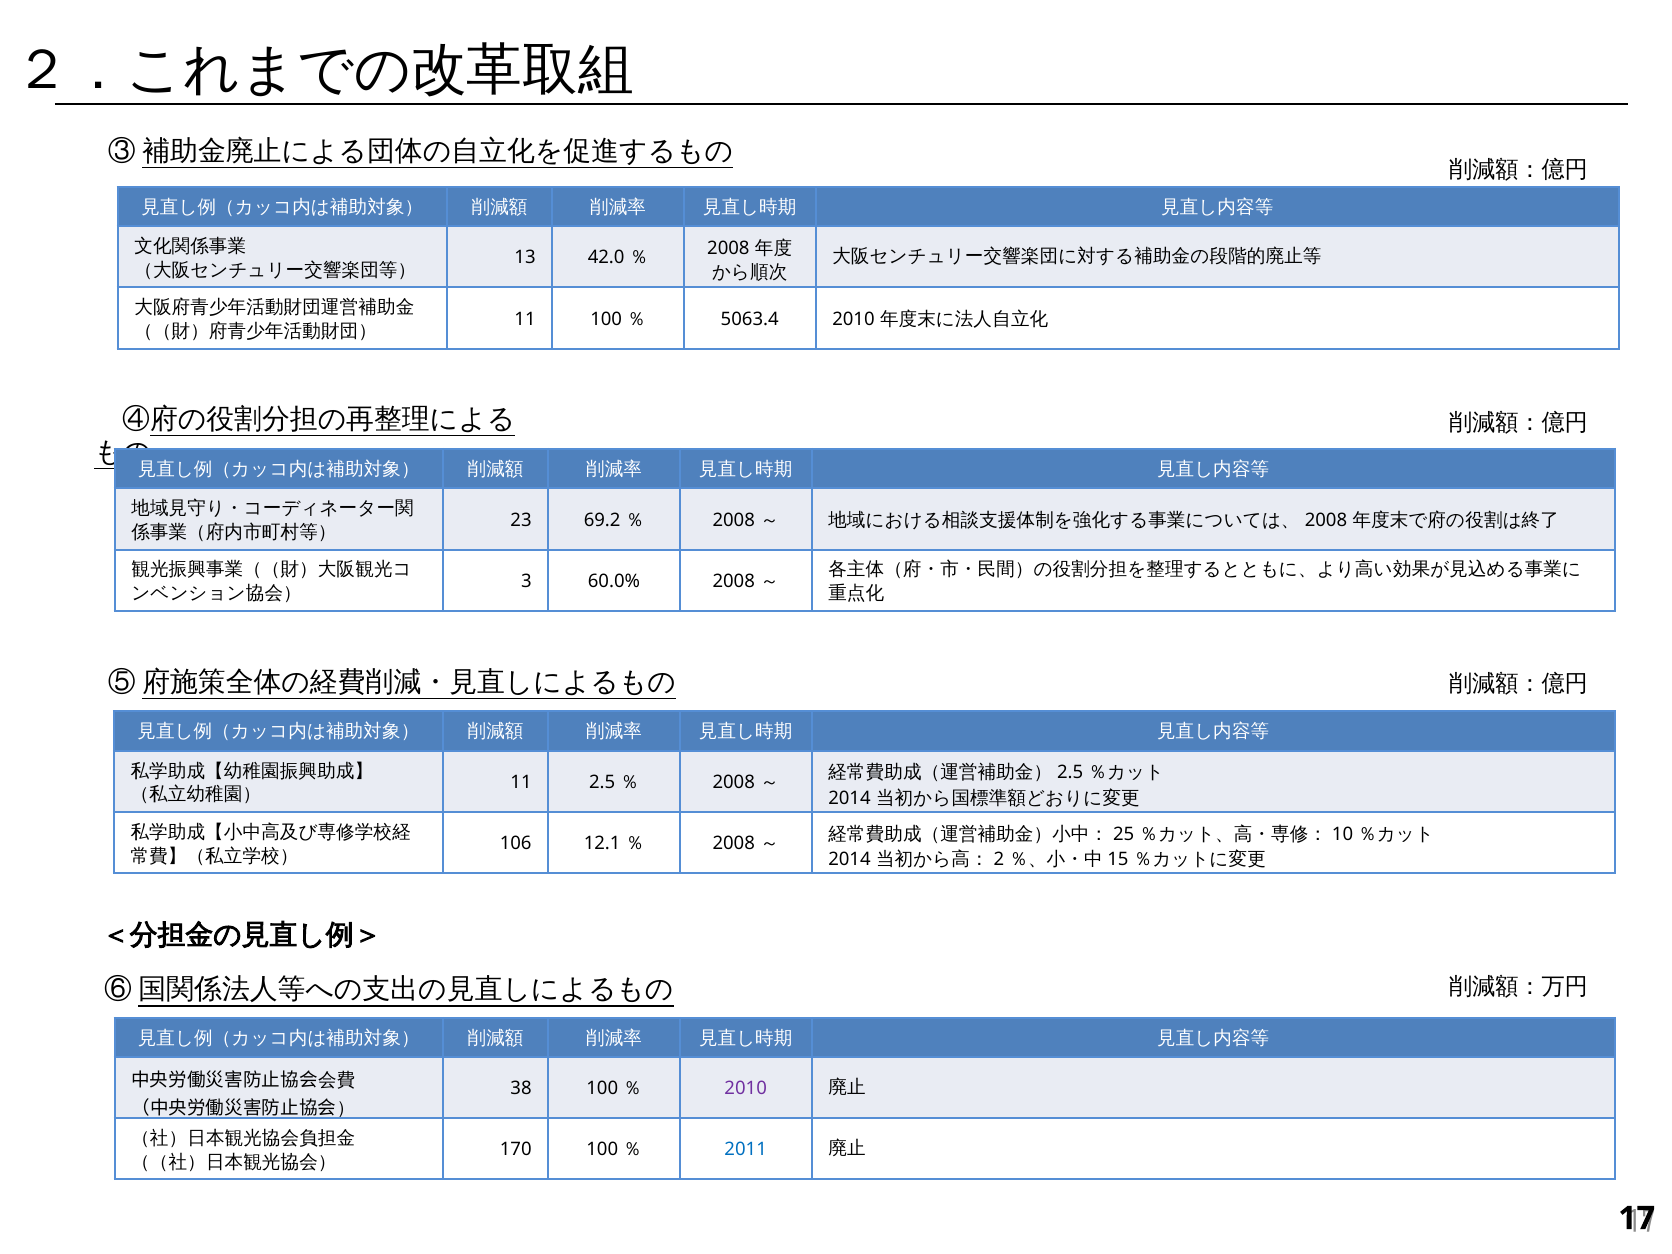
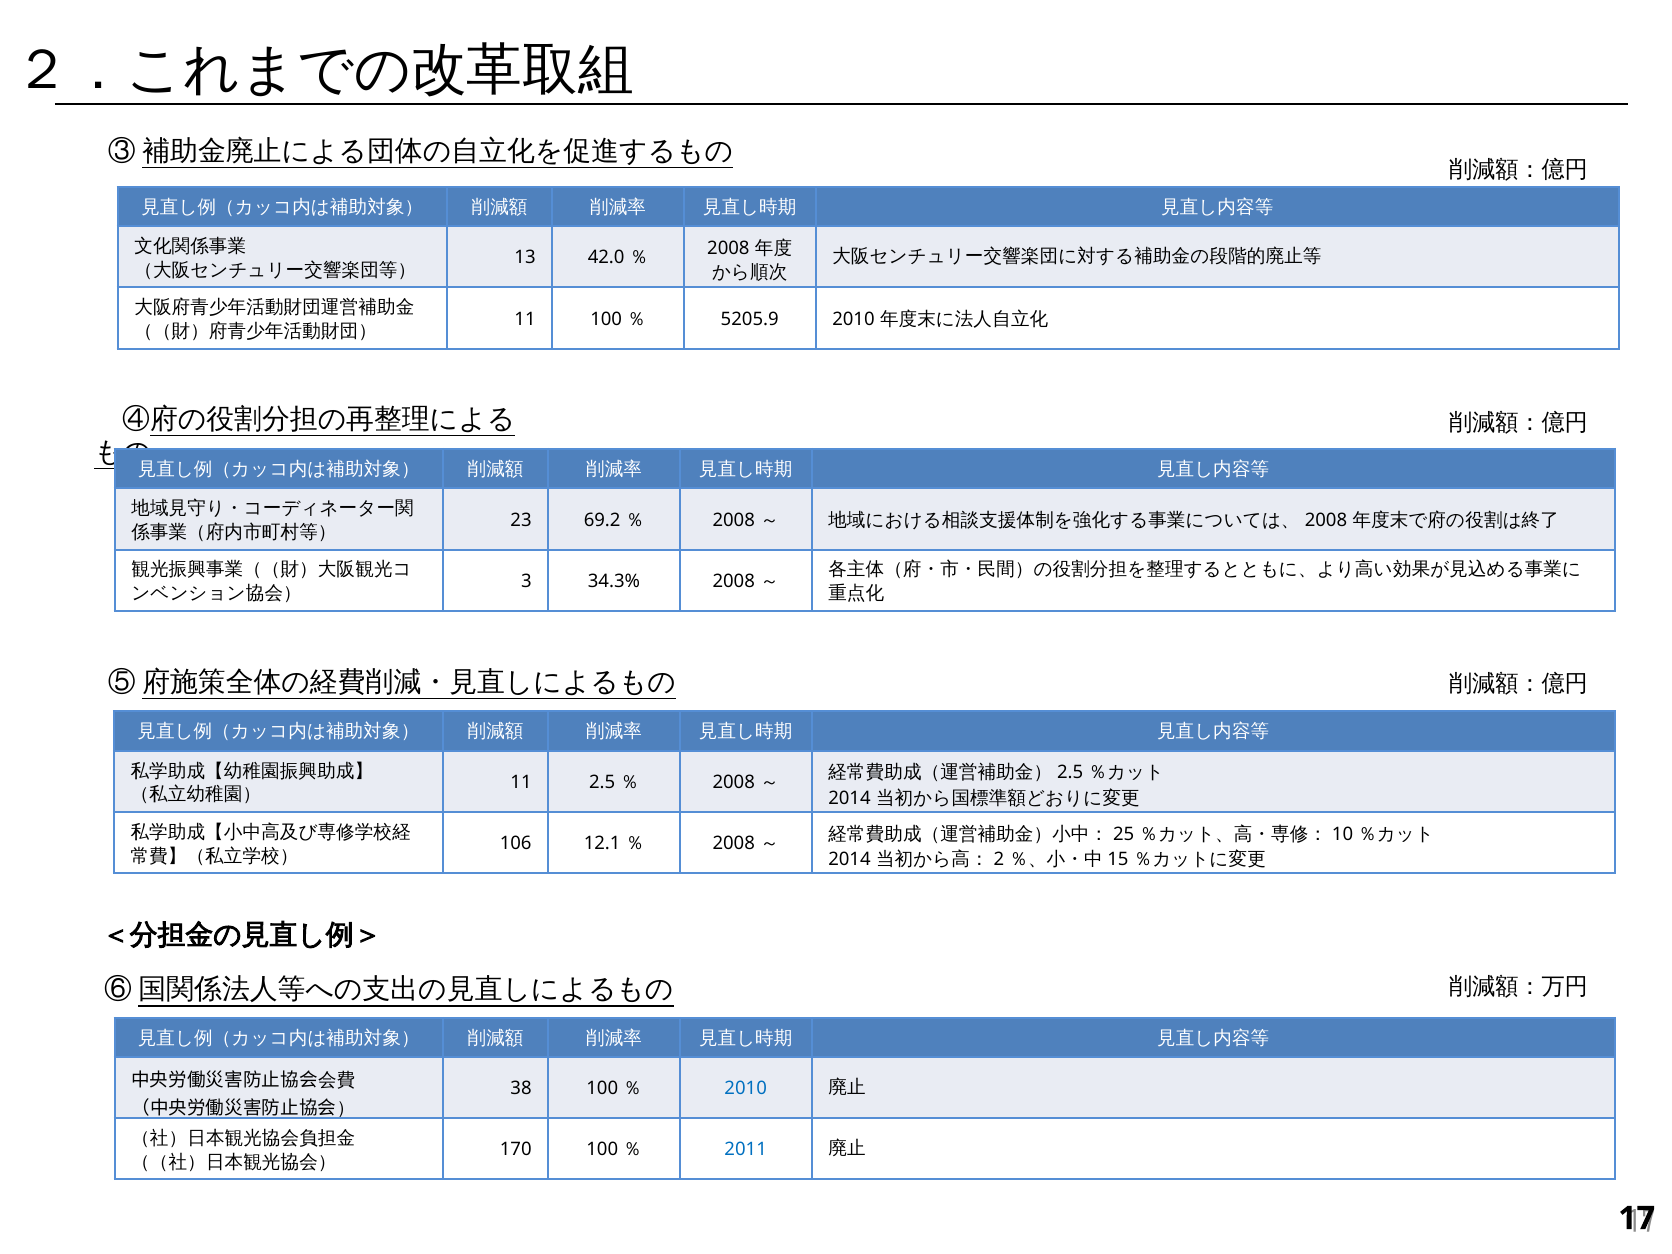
5063.4: 5063.4 -> 5205.9 (750, 319)
60.0%: 60.0% -> 34.3% (614, 581)
2010 colour: purple -> blue (746, 1089)
